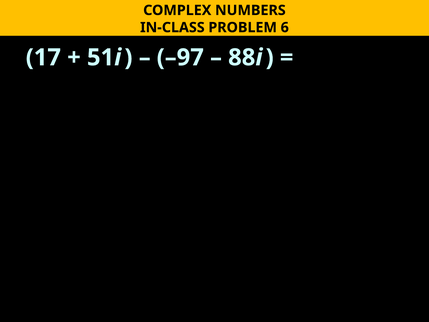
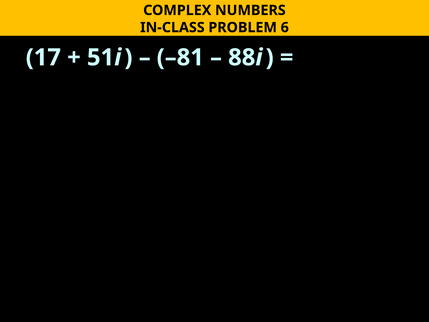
–97: –97 -> –81 (180, 57)
